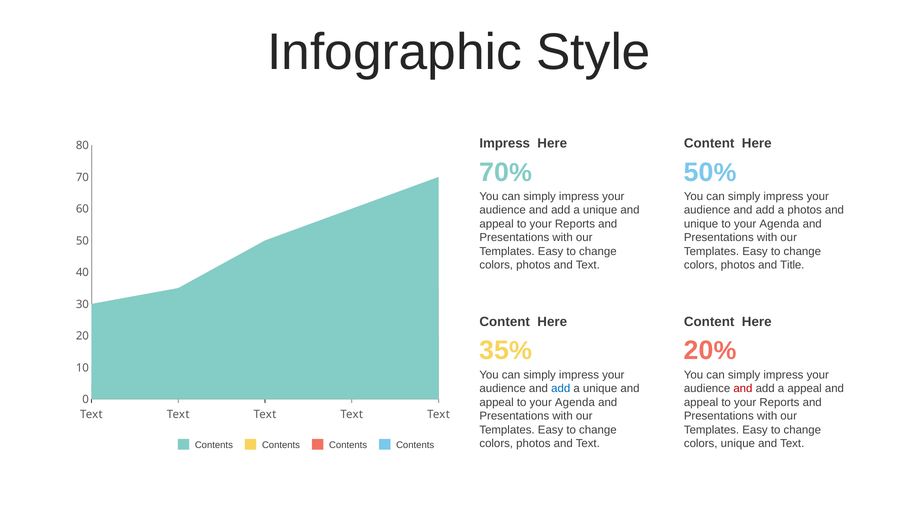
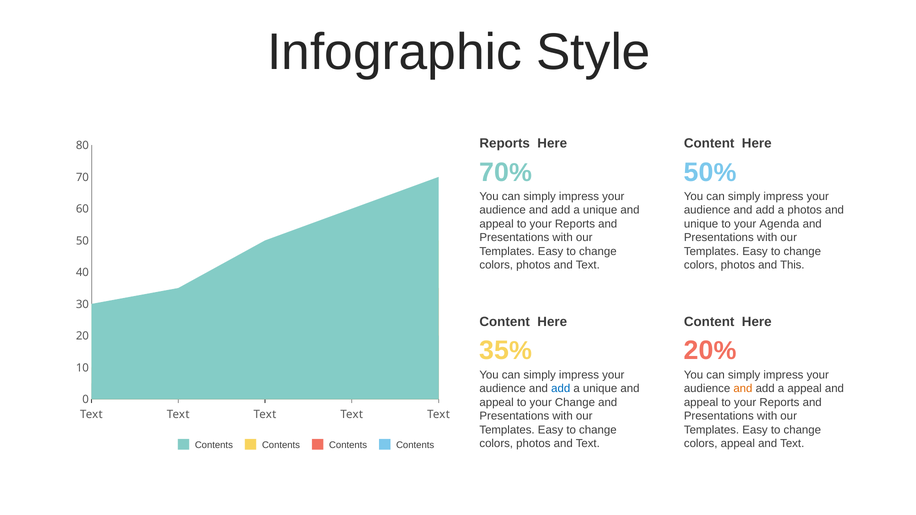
Impress: Impress -> Reports (505, 143)
Title: Title -> This (792, 265)
and colour: red -> orange (743, 389)
appeal to your Agenda: Agenda -> Change (575, 402)
colors unique: unique -> appeal (738, 444)
